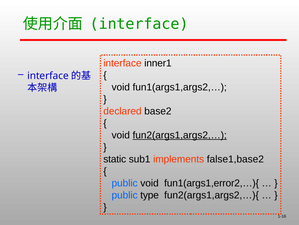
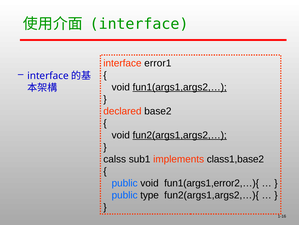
inner1: inner1 -> error1 (158, 63)
fun1(args1,args2,… underline: none -> present (180, 87)
static: static -> calss (115, 159)
false1,base2: false1,base2 -> class1,base2 (235, 159)
